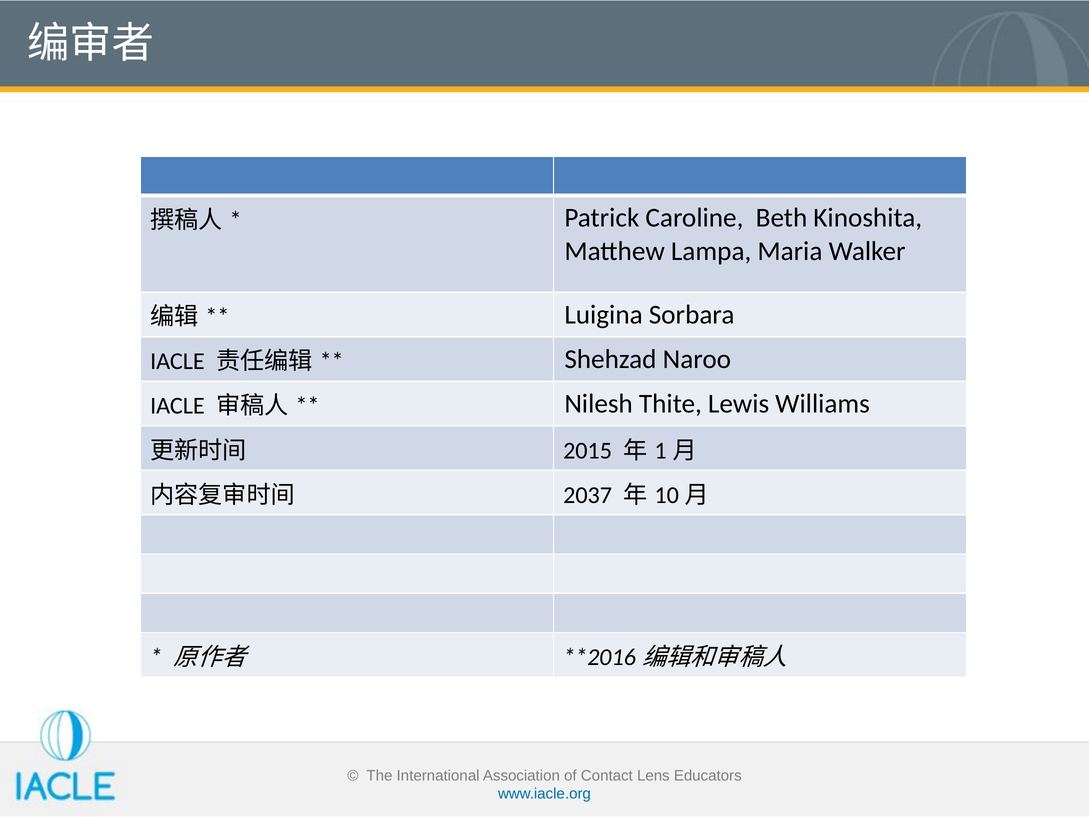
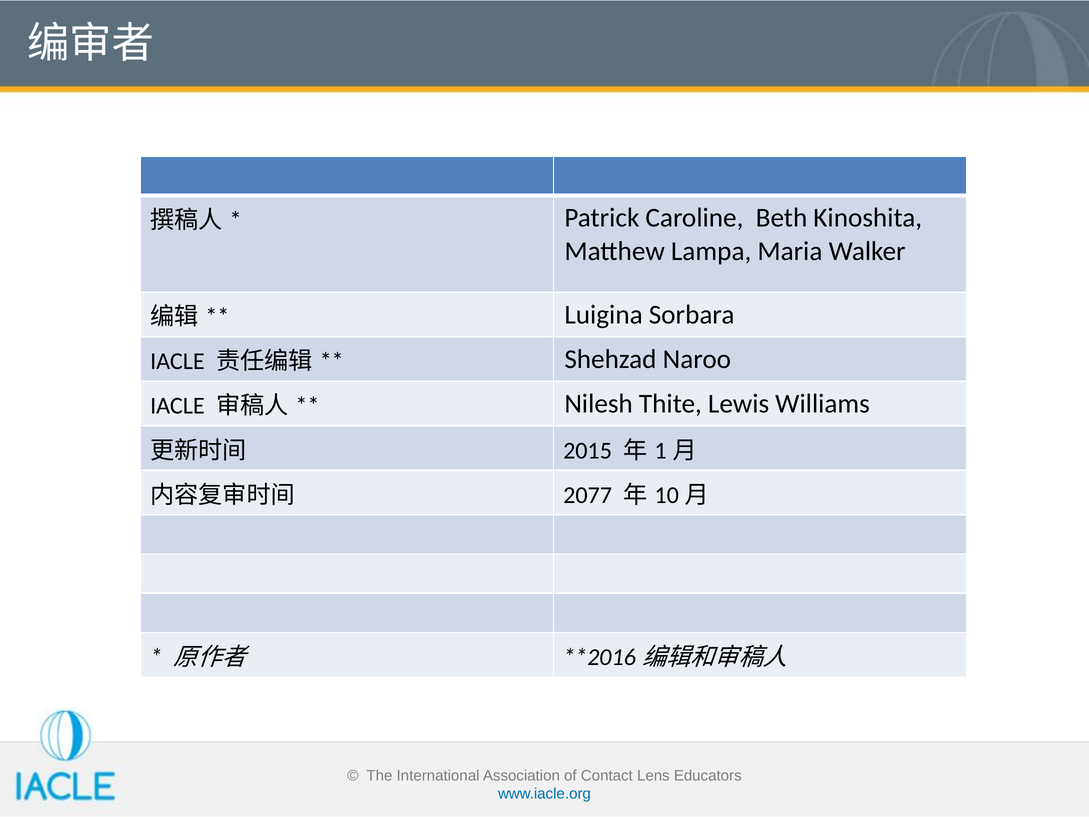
2037: 2037 -> 2077 (588, 495)
